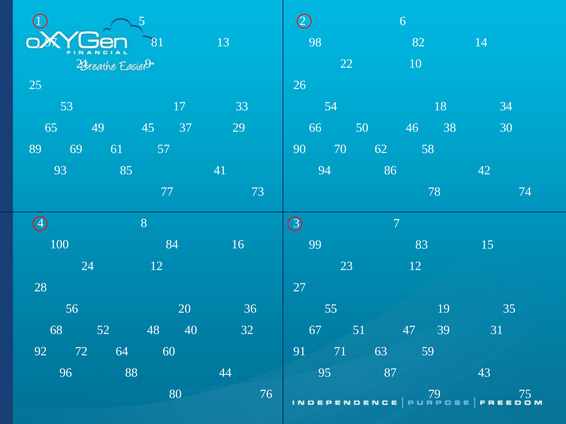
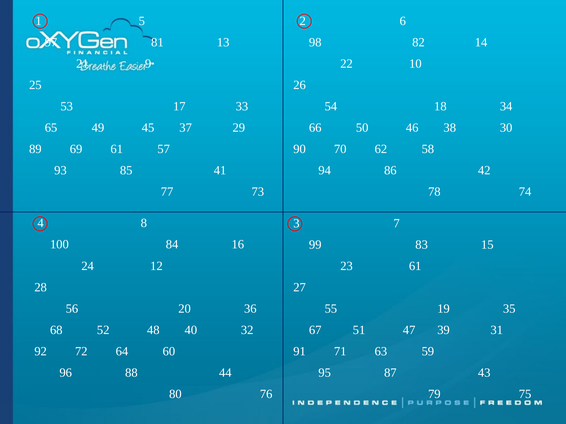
23 12: 12 -> 61 (415, 266)
